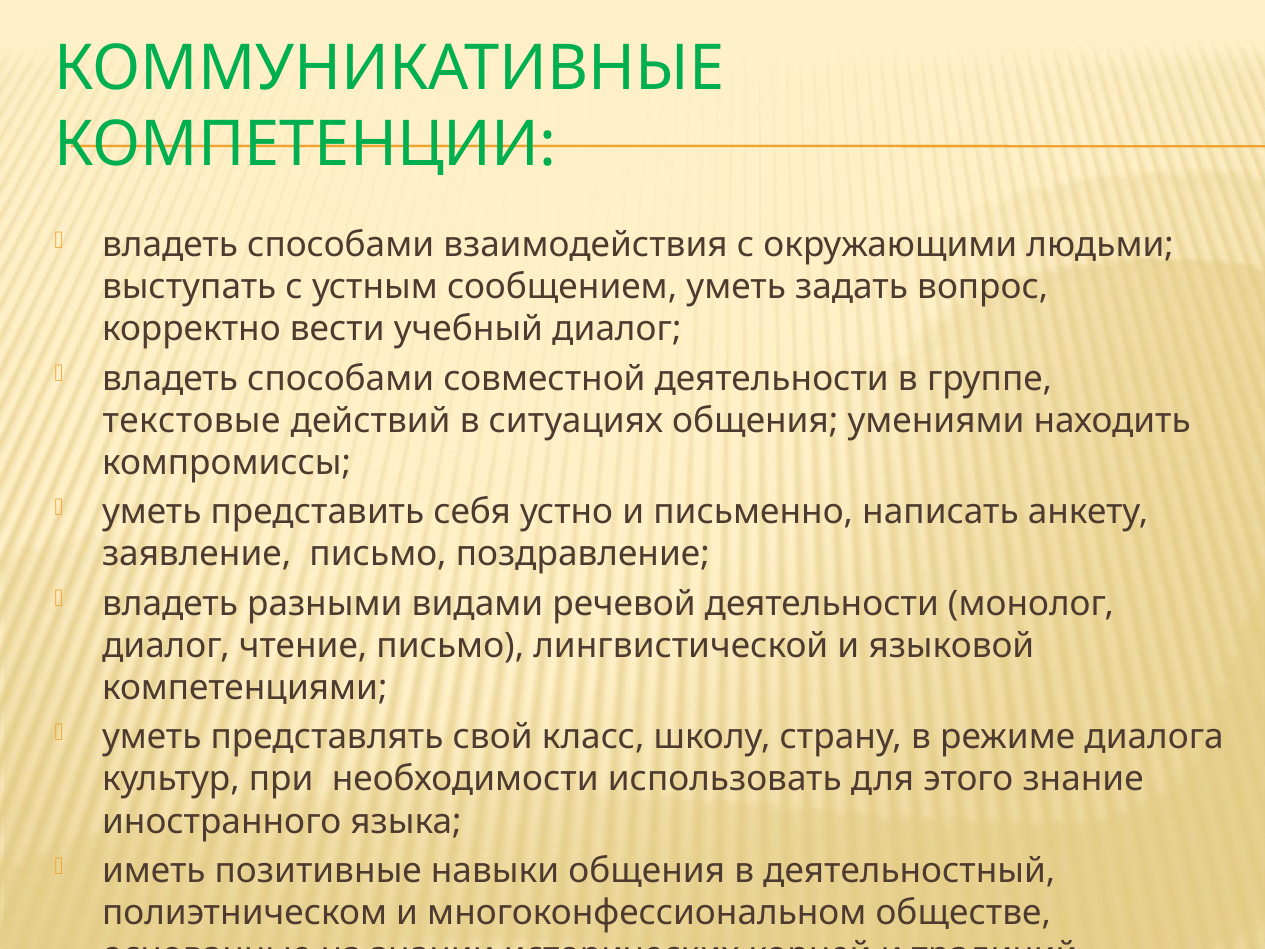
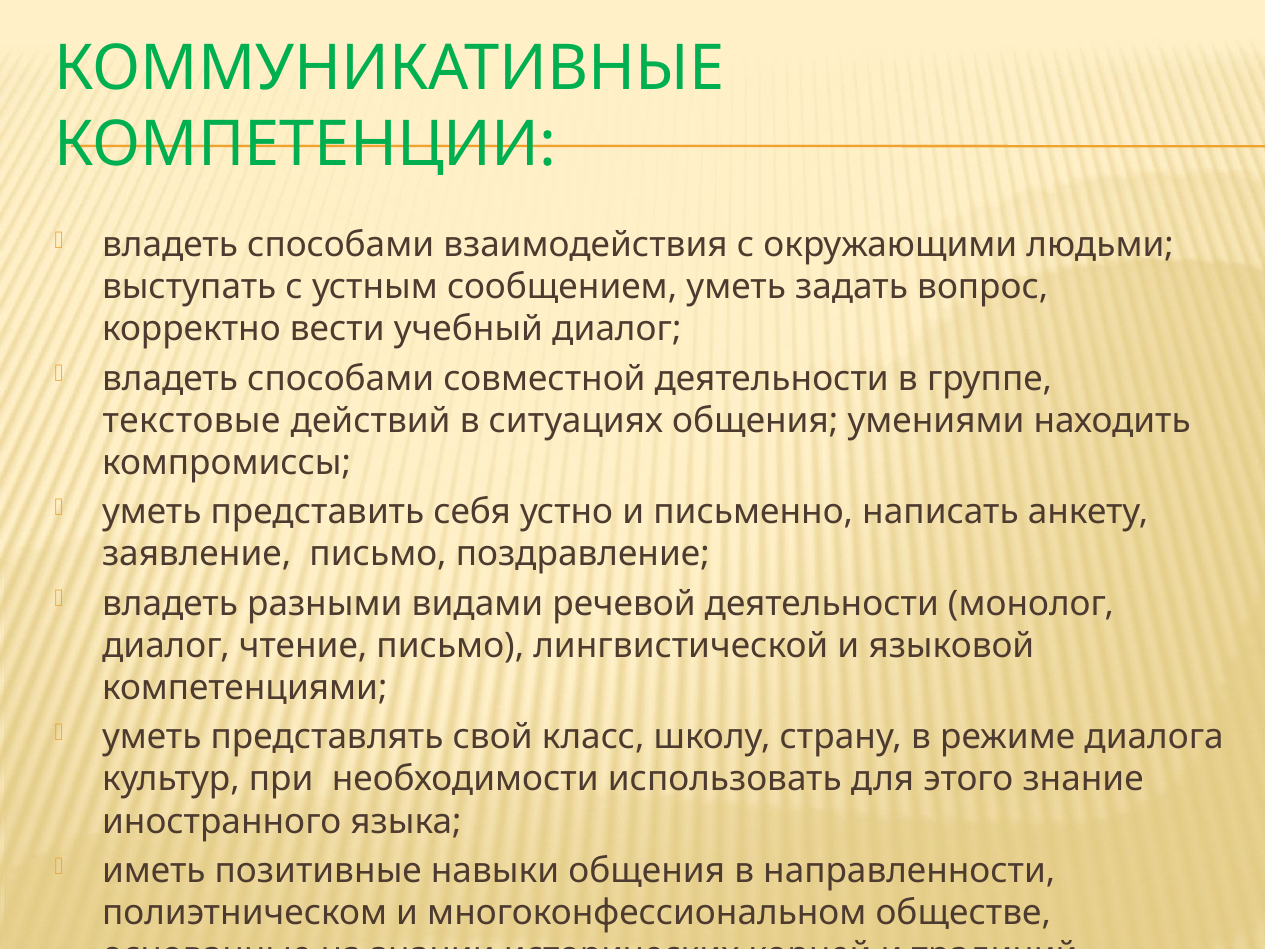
деятельностный: деятельностный -> направленности (909, 870)
